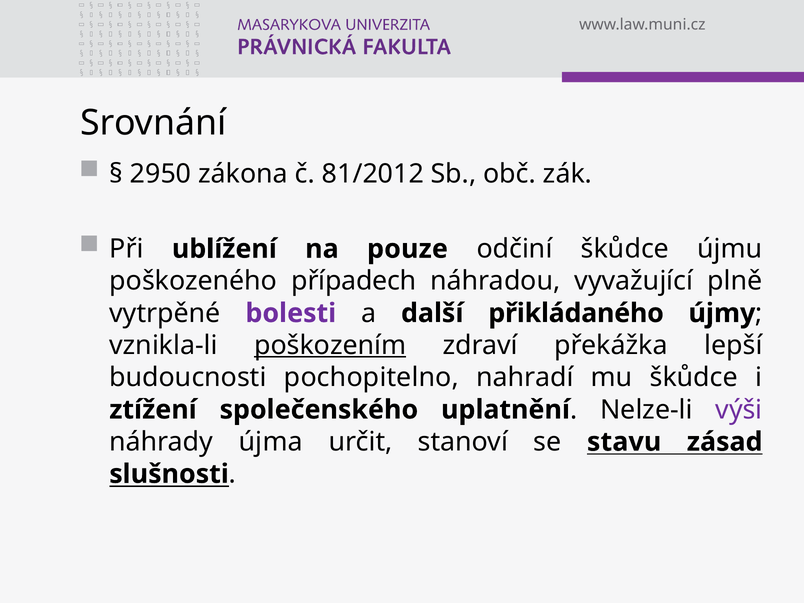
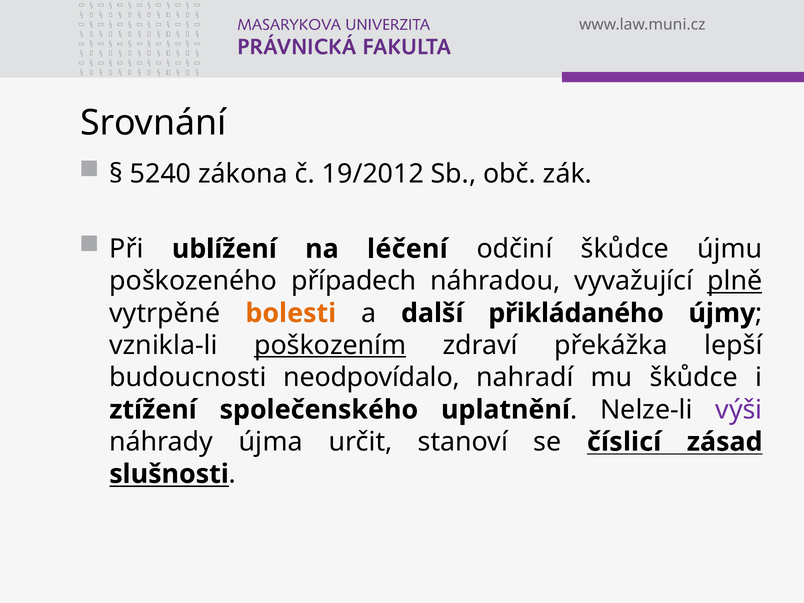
2950: 2950 -> 5240 (161, 174)
81/2012: 81/2012 -> 19/2012 (373, 174)
pouze: pouze -> léčení (407, 249)
plně underline: none -> present (735, 281)
bolesti colour: purple -> orange (291, 313)
pochopitelno: pochopitelno -> neodpovídalo (372, 378)
stavu: stavu -> číslicí (624, 442)
